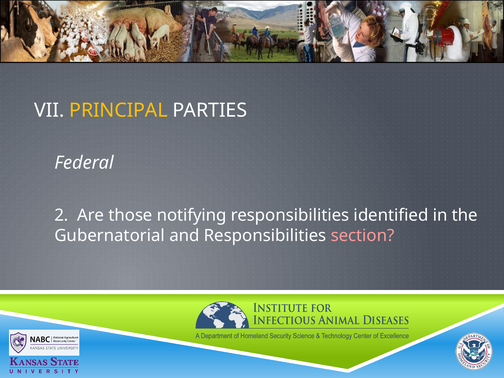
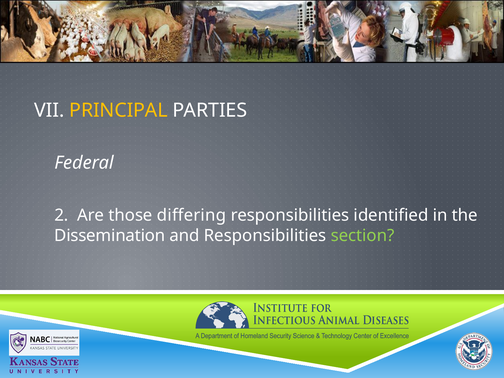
notifying: notifying -> differing (192, 215)
Gubernatorial: Gubernatorial -> Dissemination (110, 236)
section colour: pink -> light green (363, 236)
